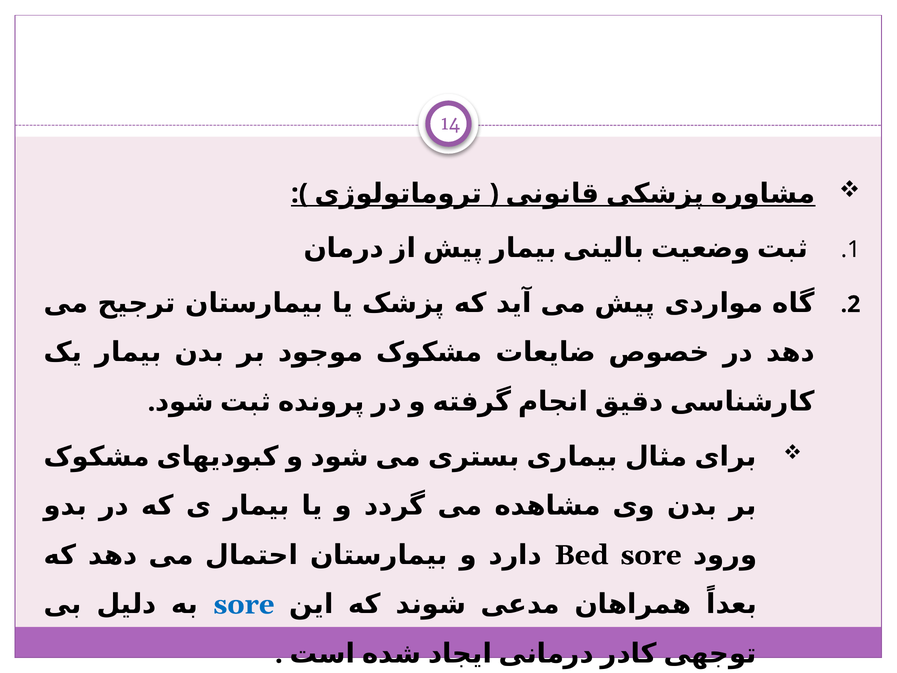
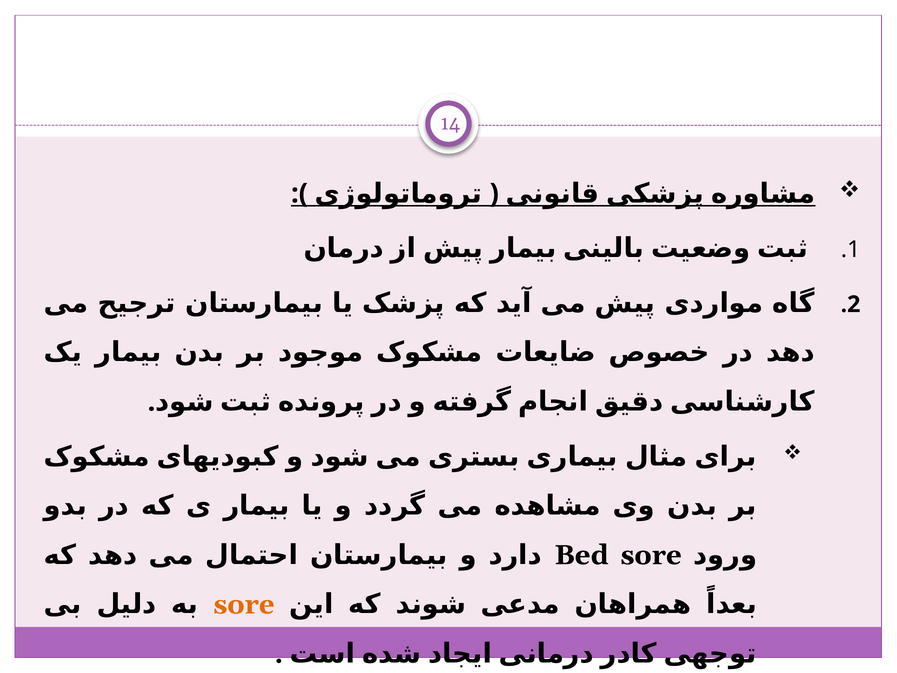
sore colour: blue -> orange (244, 604)
